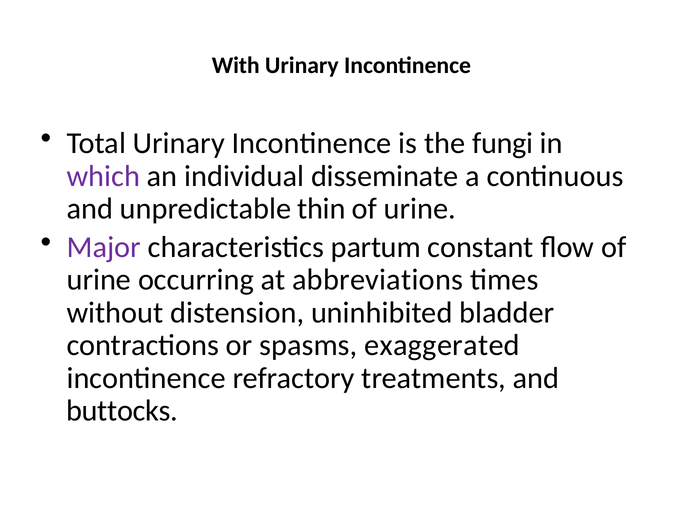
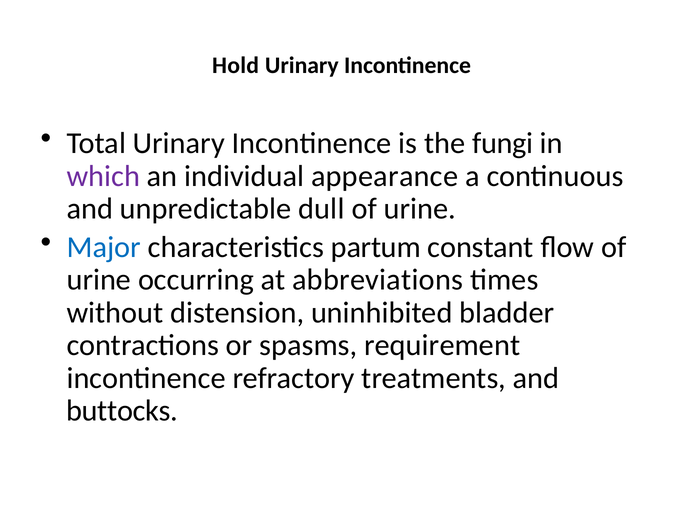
With: With -> Hold (236, 65)
disseminate: disseminate -> appearance (385, 176)
thin: thin -> dull (321, 209)
Major colour: purple -> blue (104, 247)
exaggerated: exaggerated -> requirement (442, 346)
